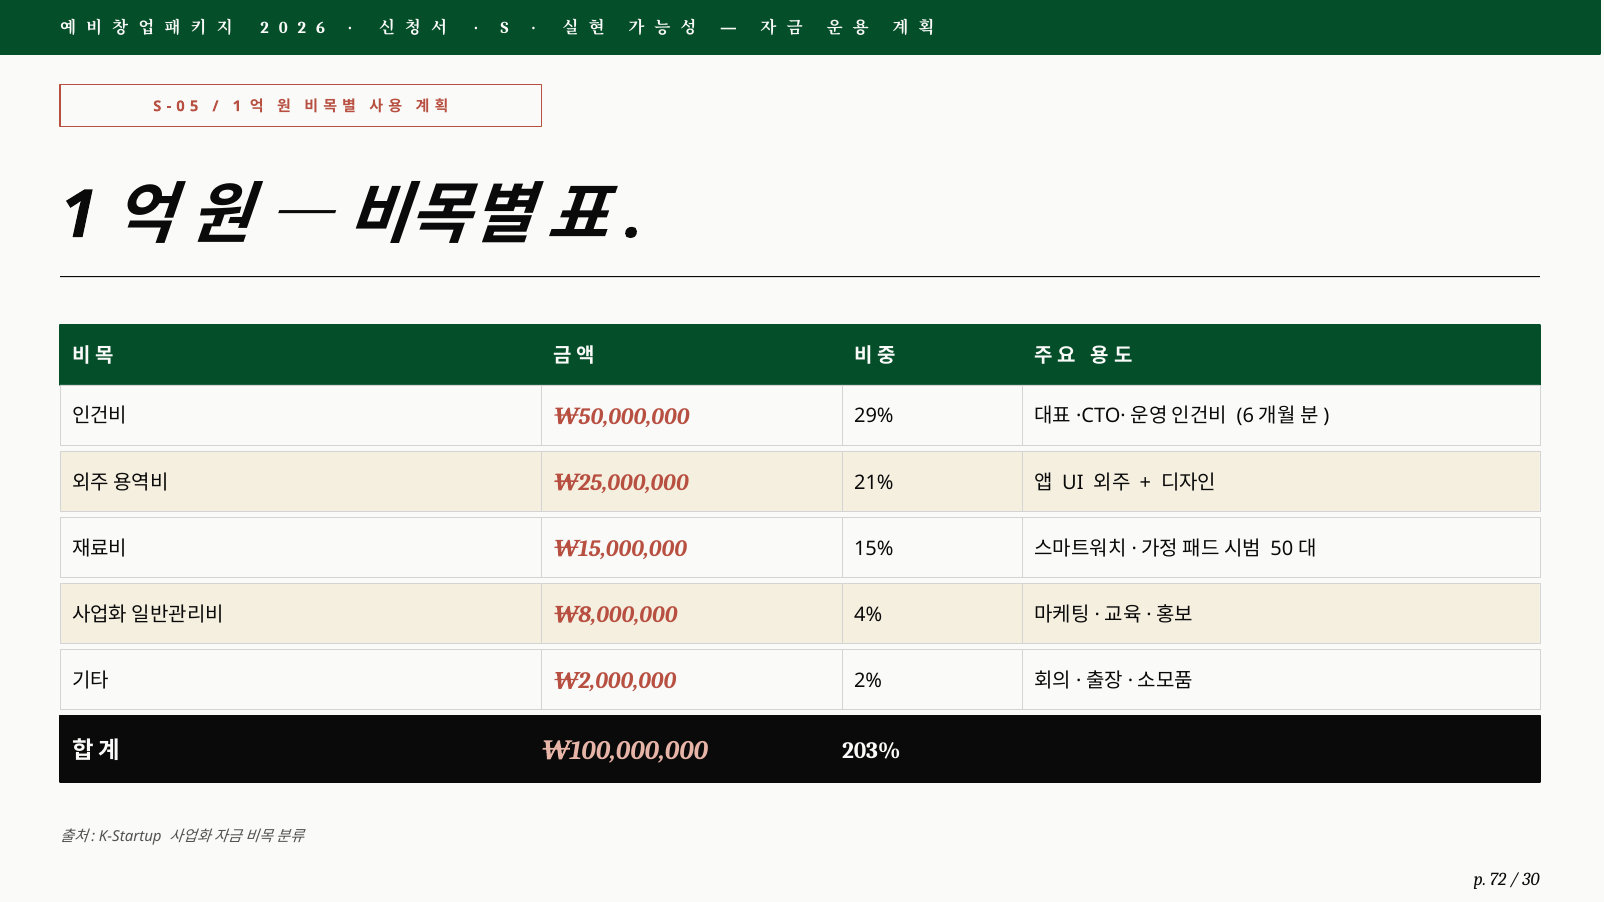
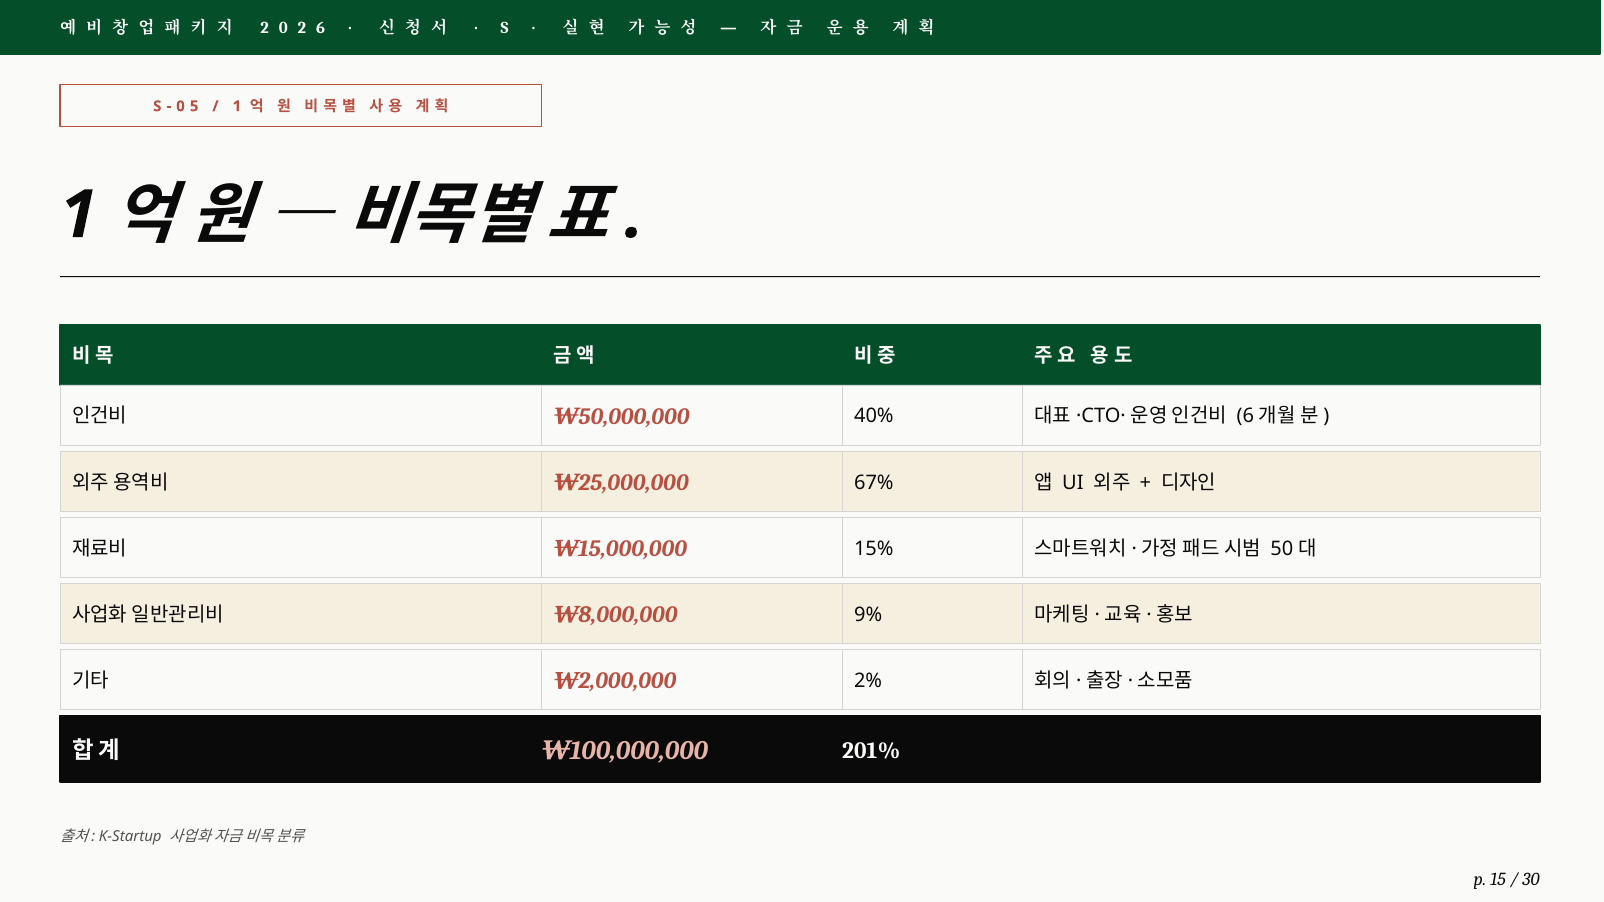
29%: 29% -> 40% (874, 416)
21%: 21% -> 67% (874, 483)
4%: 4% -> 9% (868, 615)
203%: 203% -> 201% (871, 750)
72: 72 -> 15 (1498, 879)
